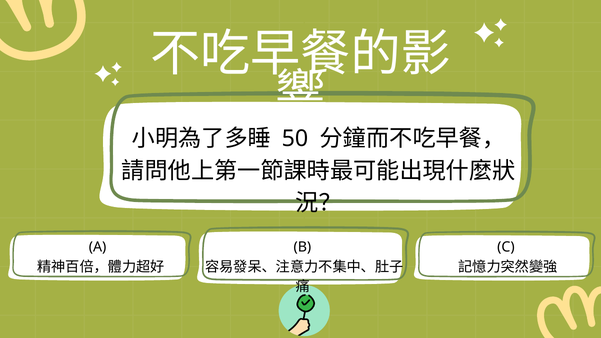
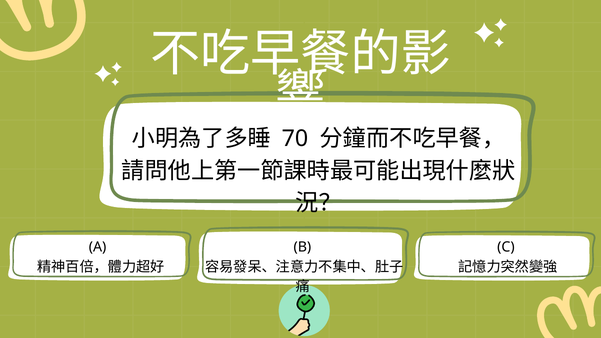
50: 50 -> 70 (295, 138)
